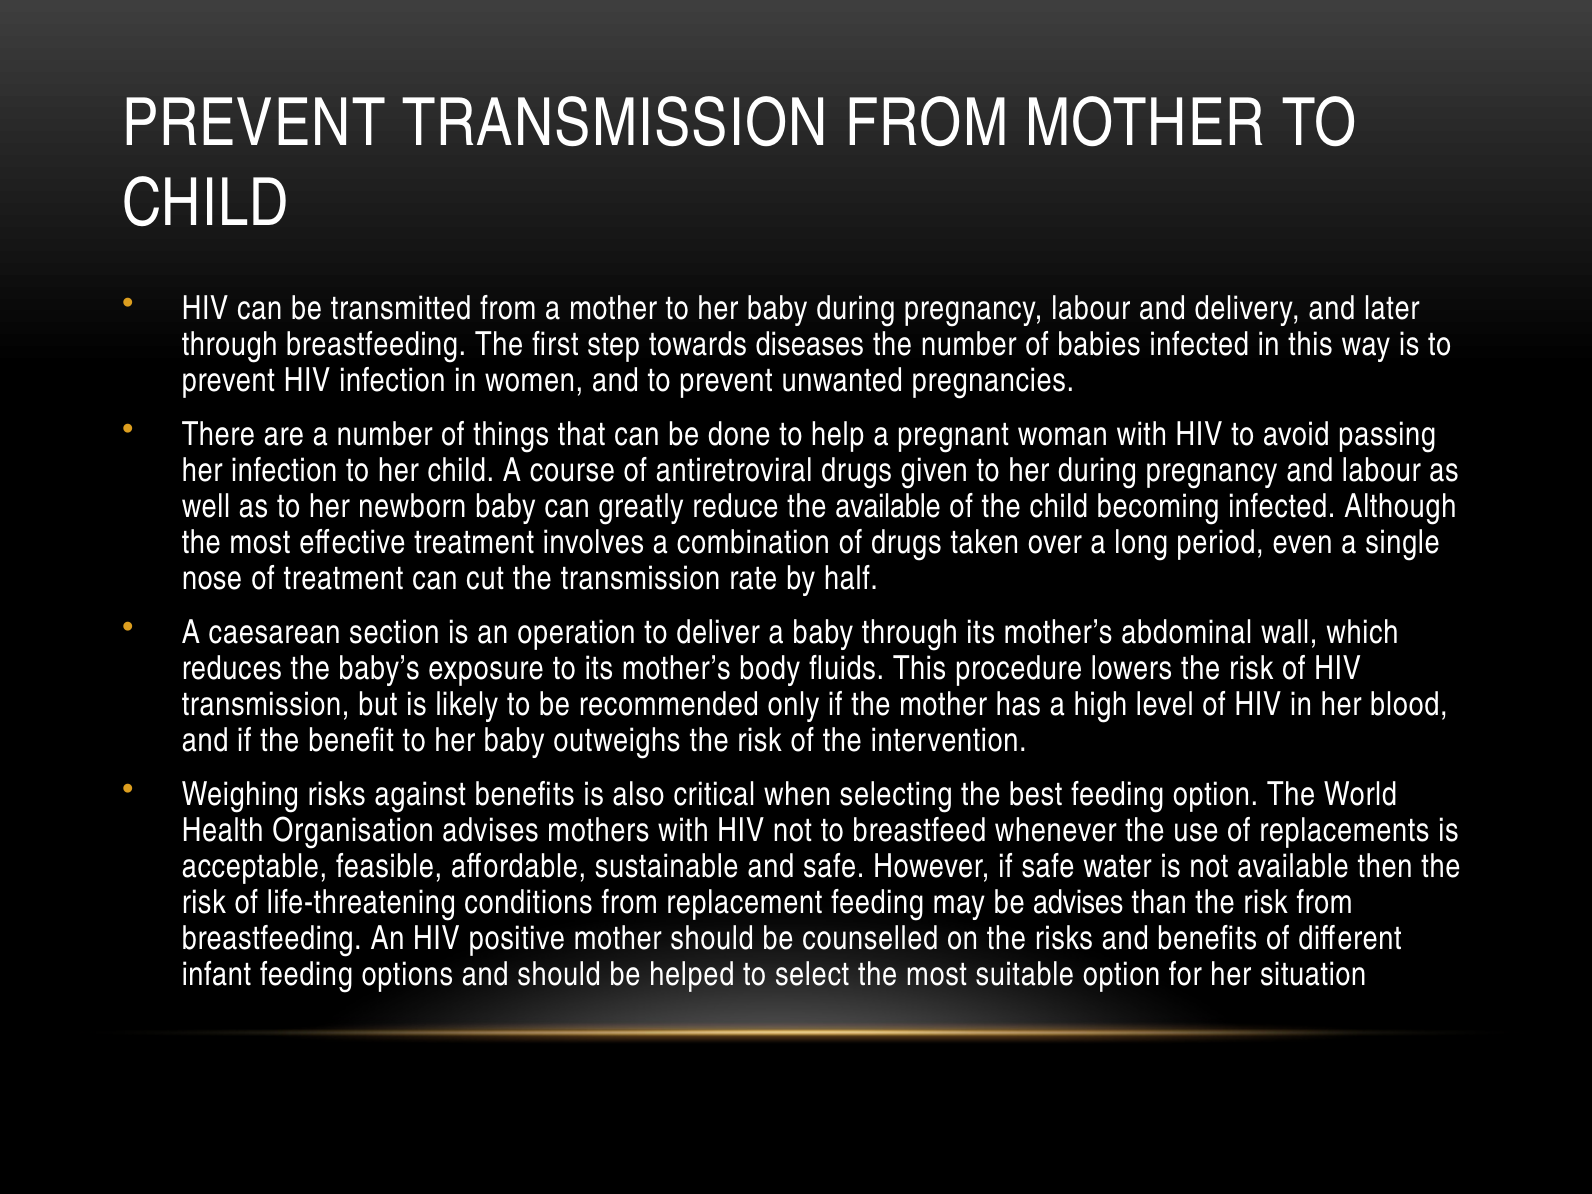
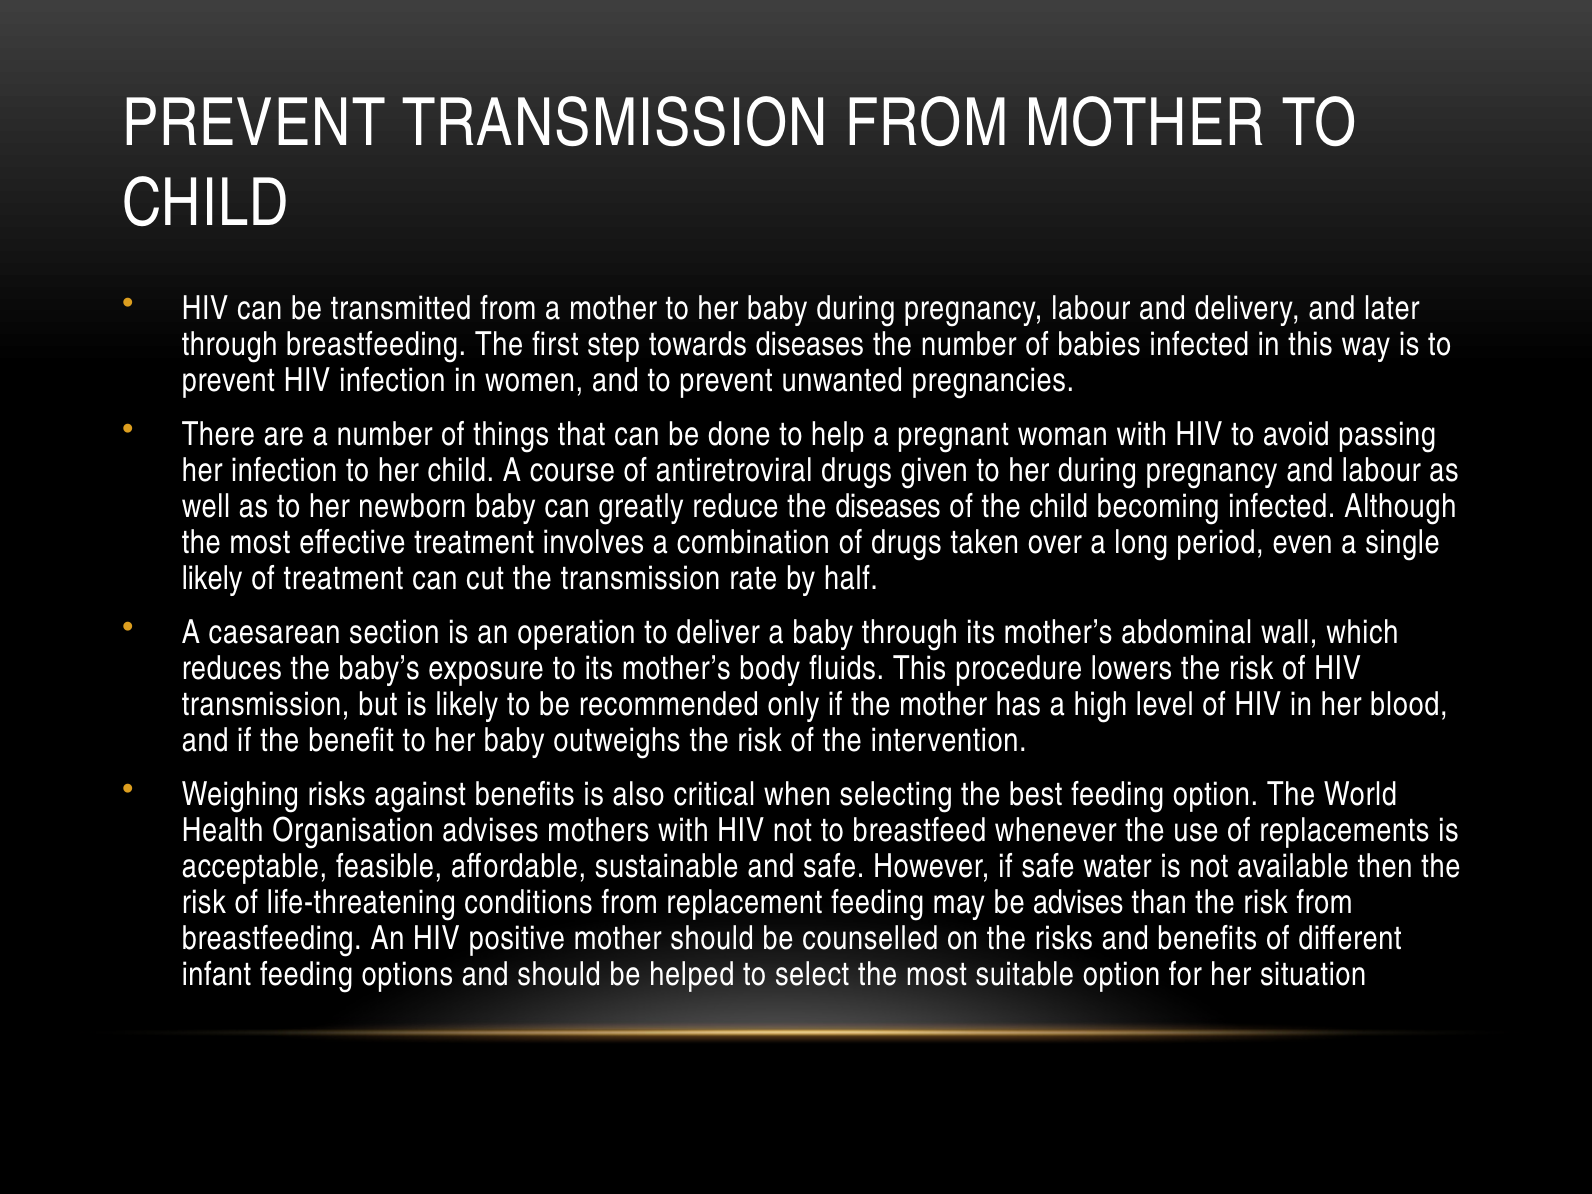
the available: available -> diseases (888, 507)
nose: nose -> likely (212, 578)
